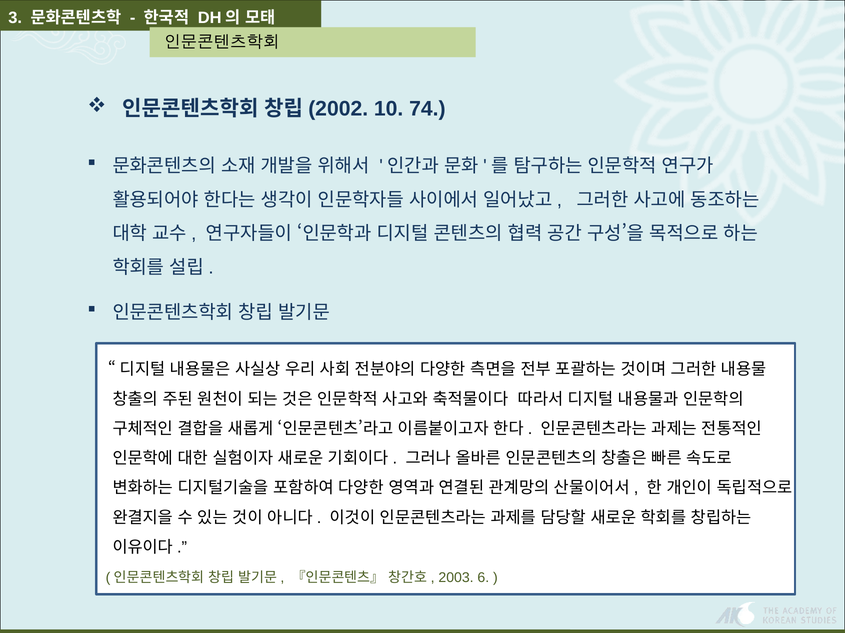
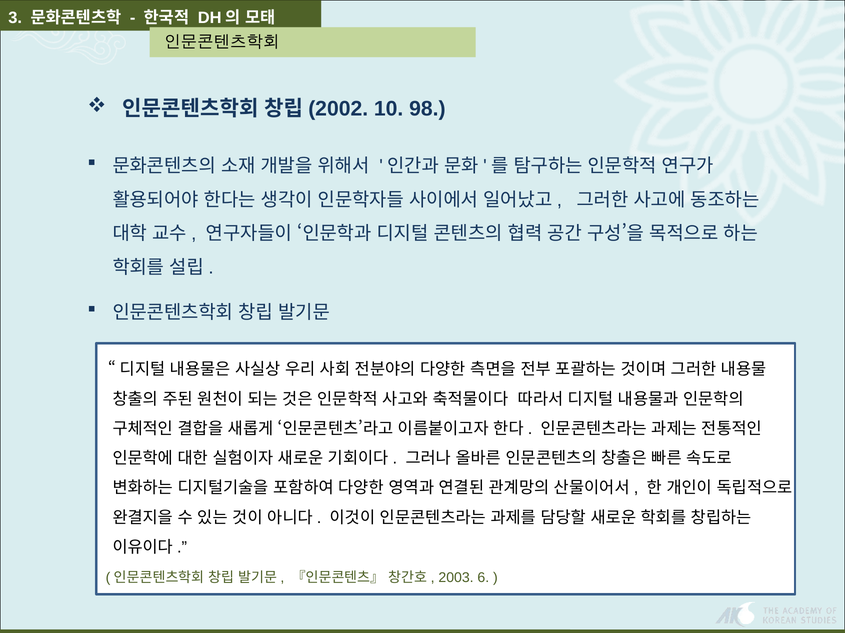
74: 74 -> 98 (427, 109)
